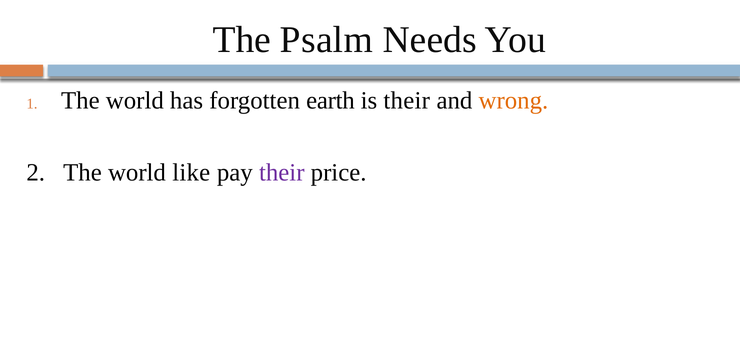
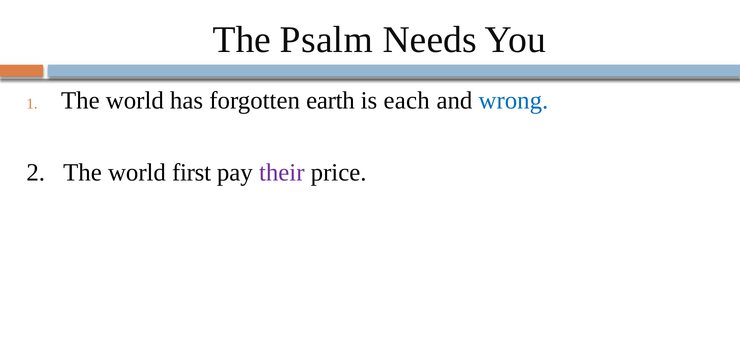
is their: their -> each (407, 101)
wrong colour: orange -> blue (513, 101)
like: like -> first (192, 172)
